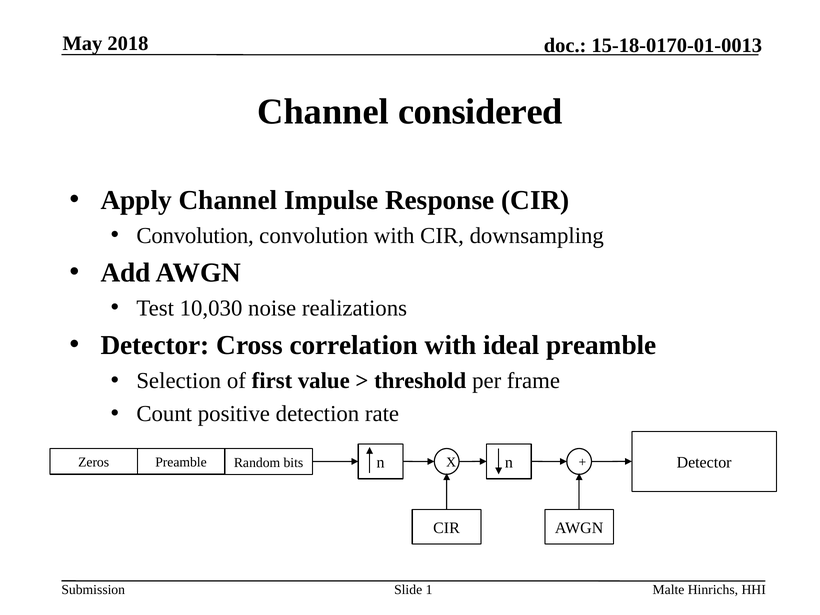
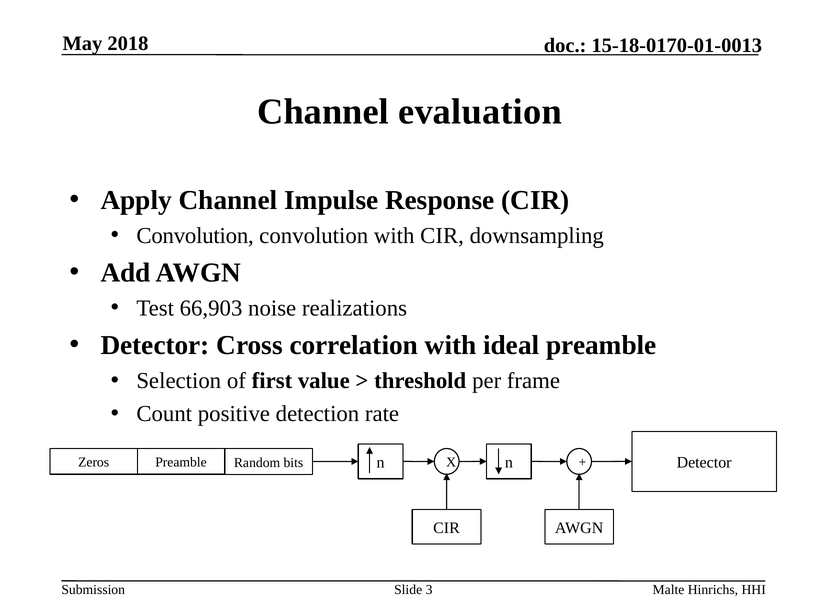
considered: considered -> evaluation (480, 112)
10,030: 10,030 -> 66,903 (211, 308)
1: 1 -> 3 (429, 590)
